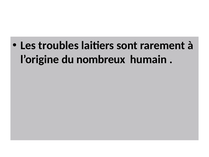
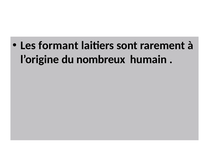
troubles: troubles -> formant (58, 45)
